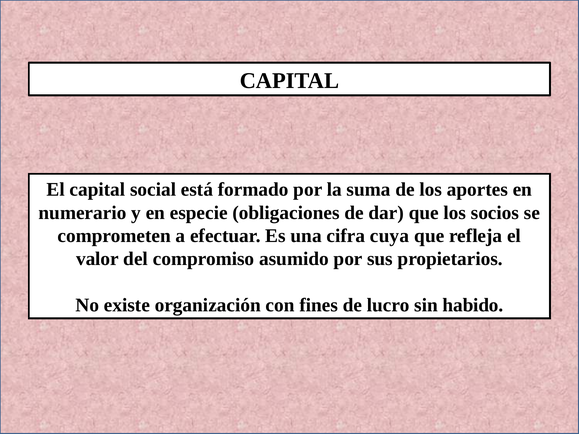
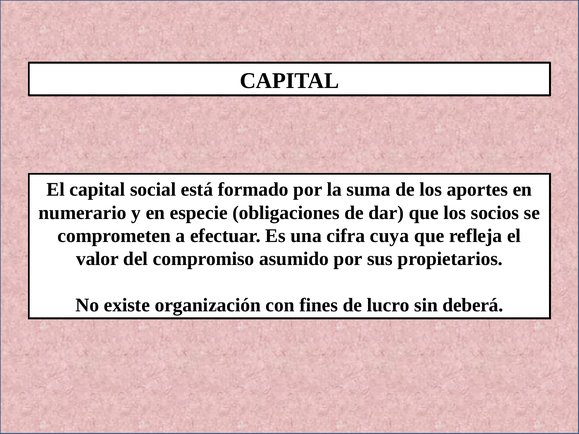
habido: habido -> deberá (473, 305)
